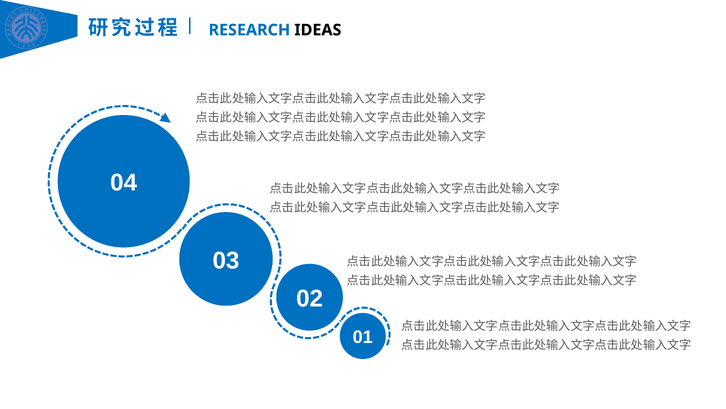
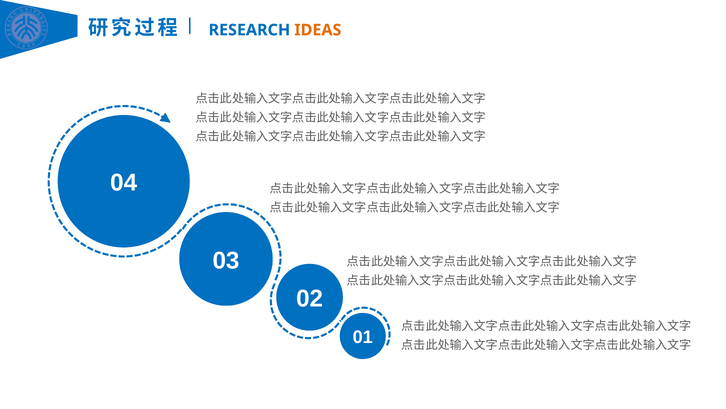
IDEAS colour: black -> orange (318, 30)
